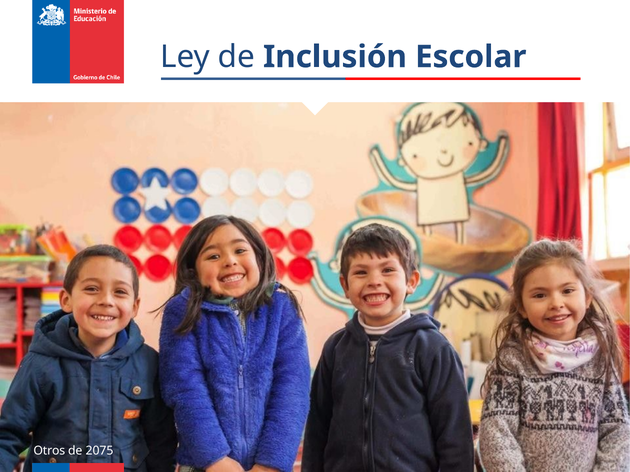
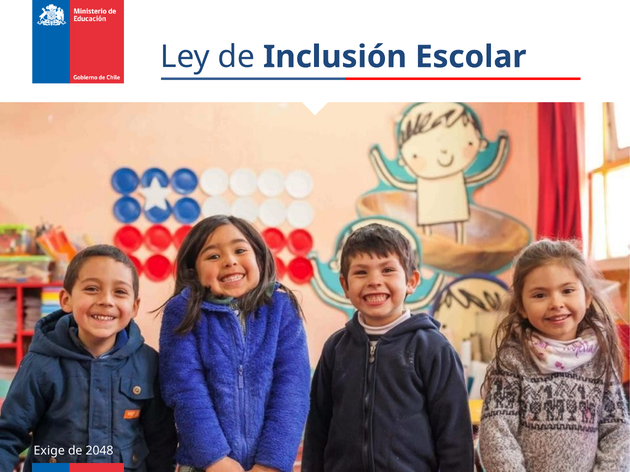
Otros: Otros -> Exige (49, 451)
2075: 2075 -> 2048 (100, 451)
